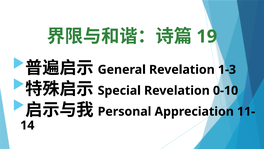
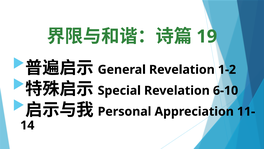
1-3: 1-3 -> 1-2 (227, 69)
0-10: 0-10 -> 6-10 (226, 90)
